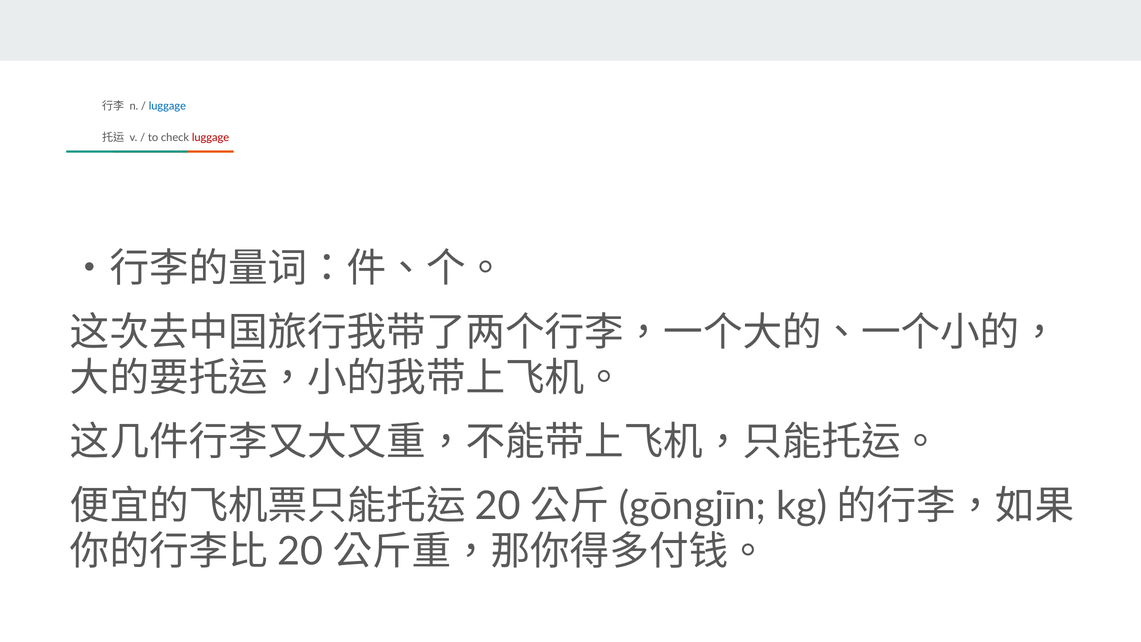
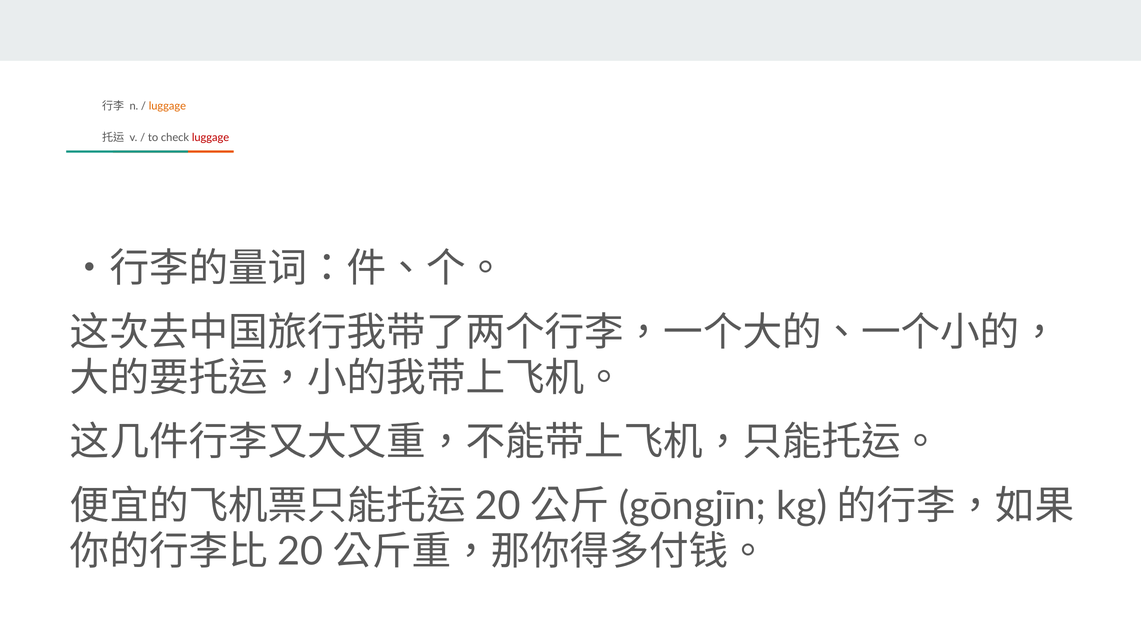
luggage colour: blue -> orange (167, 106)
